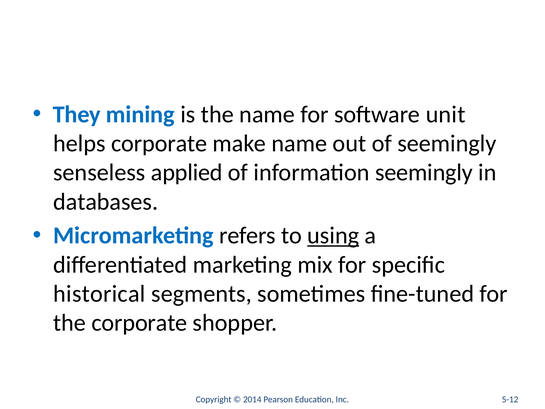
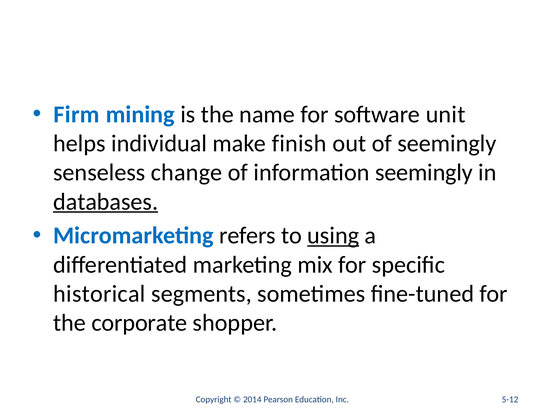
They: They -> Firm (77, 114)
helps corporate: corporate -> individual (159, 143)
make name: name -> finish (299, 143)
applied: applied -> change (187, 172)
databases underline: none -> present (106, 202)
